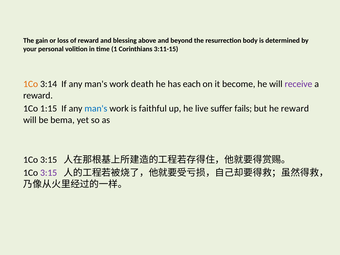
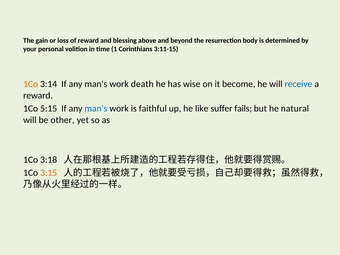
each: each -> wise (192, 84)
receive colour: purple -> blue (298, 84)
1:15: 1:15 -> 5:15 (49, 109)
live: live -> like (202, 109)
he reward: reward -> natural (295, 109)
bema: bema -> other (63, 120)
3:15: 3:15 -> 3:18 (49, 160)
3:15 colour: purple -> orange (49, 173)
